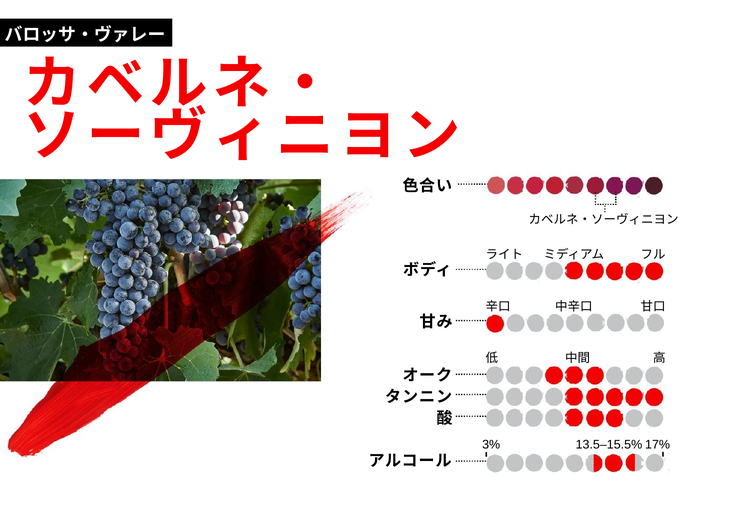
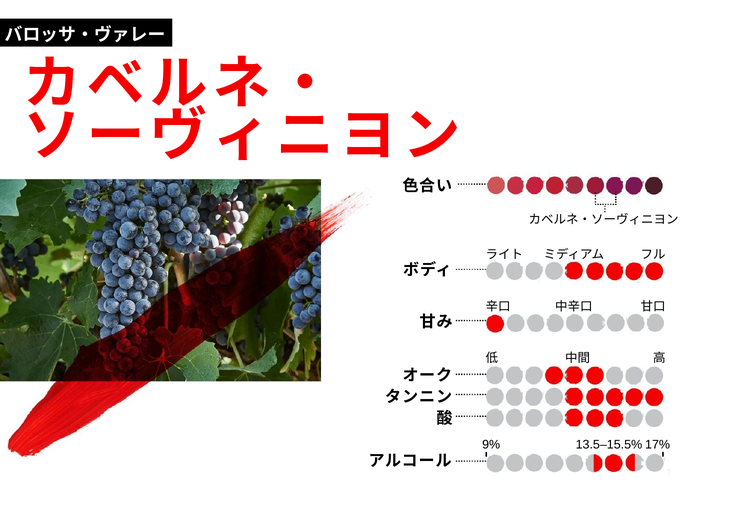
3%: 3% -> 9% (491, 445)
